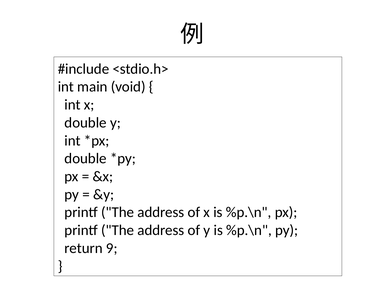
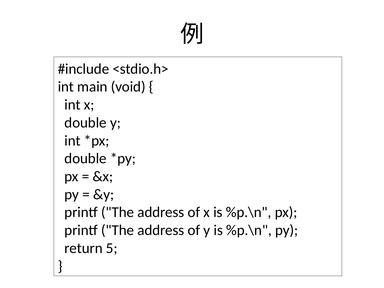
9: 9 -> 5 (112, 248)
